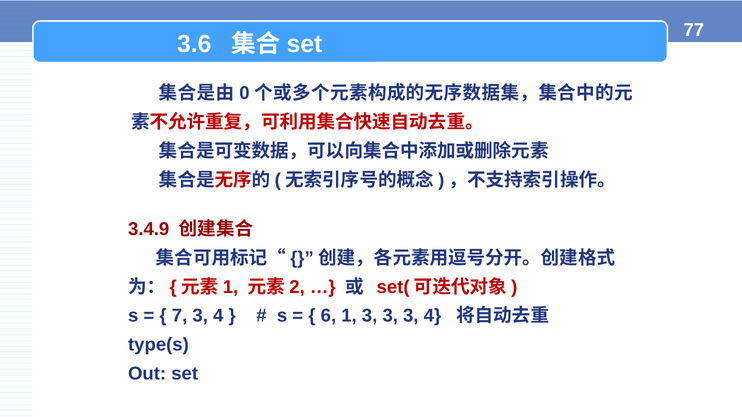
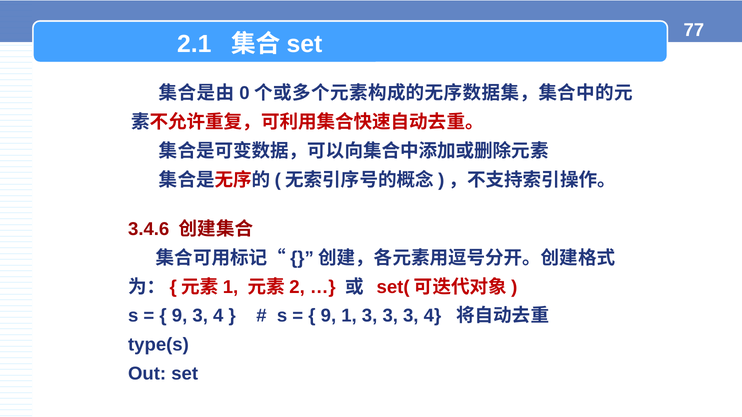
3.6: 3.6 -> 2.1 (194, 44)
3.4.9: 3.4.9 -> 3.4.6 (149, 229)
7: 7 -> 9 (180, 316)
6: 6 -> 9 (328, 316)
